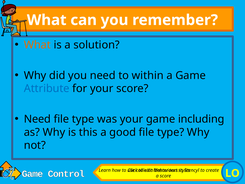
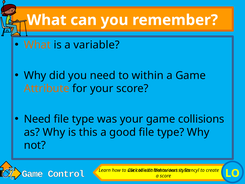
solution: solution -> variable (97, 45)
Attribute colour: blue -> orange (47, 88)
including: including -> collisions (201, 119)
